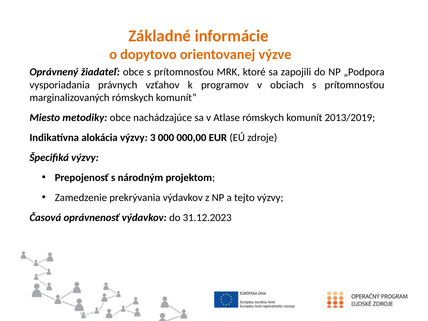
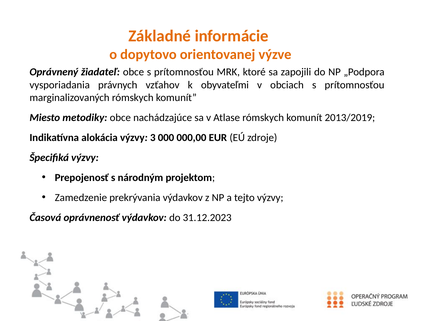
programov: programov -> obyvateľmi (225, 85)
